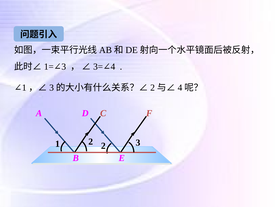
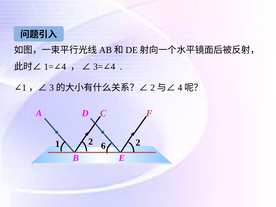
3: 3 -> 4 (64, 67)
2 3: 3 -> 2 (138, 143)
1 2: 2 -> 6 (103, 146)
